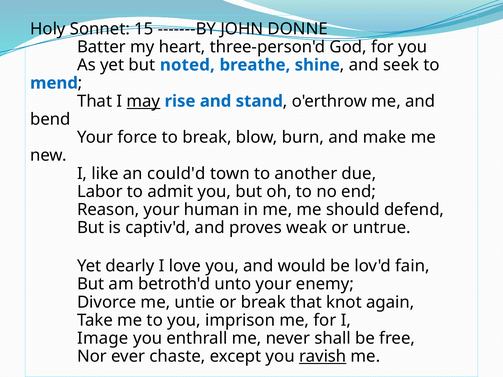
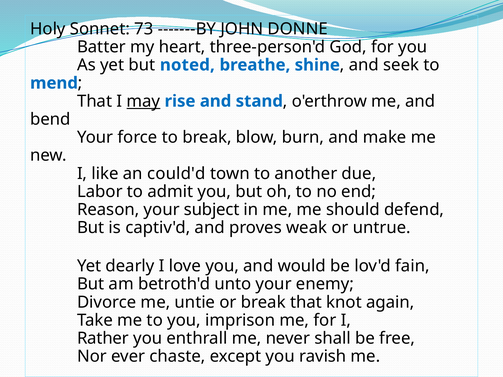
15: 15 -> 73 (144, 29)
human: human -> subject (212, 210)
Image: Image -> Rather (103, 339)
ravish underline: present -> none (323, 357)
